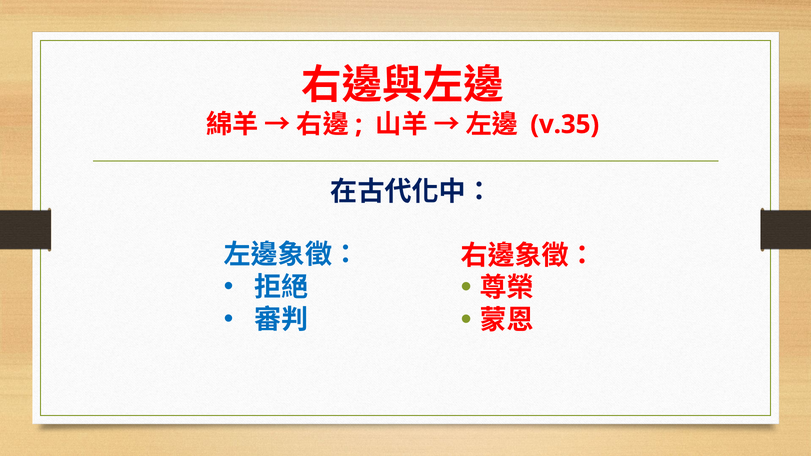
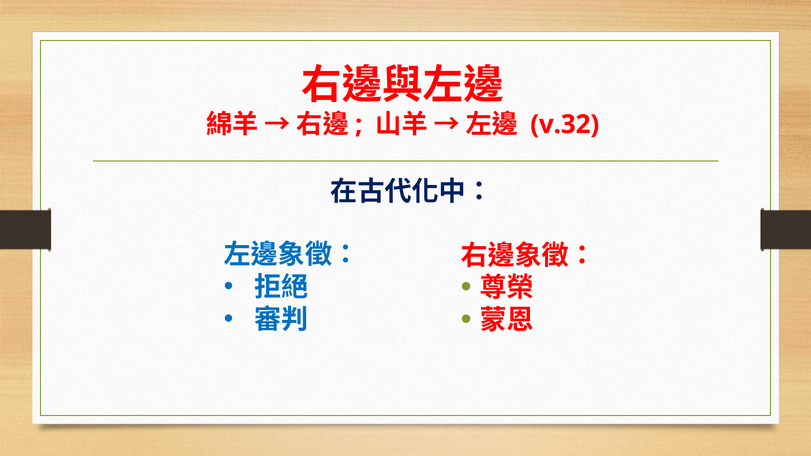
v.35: v.35 -> v.32 (565, 124)
